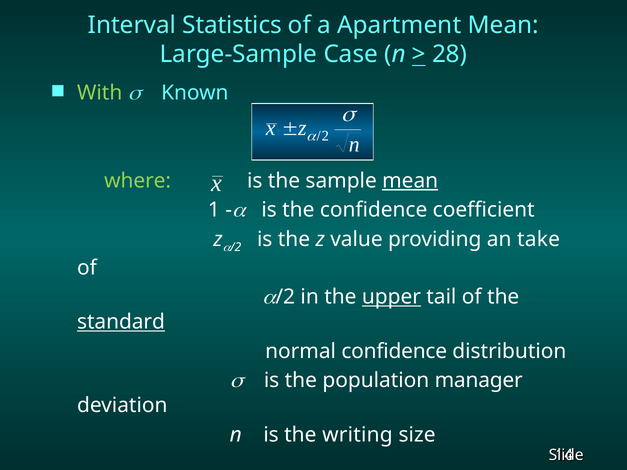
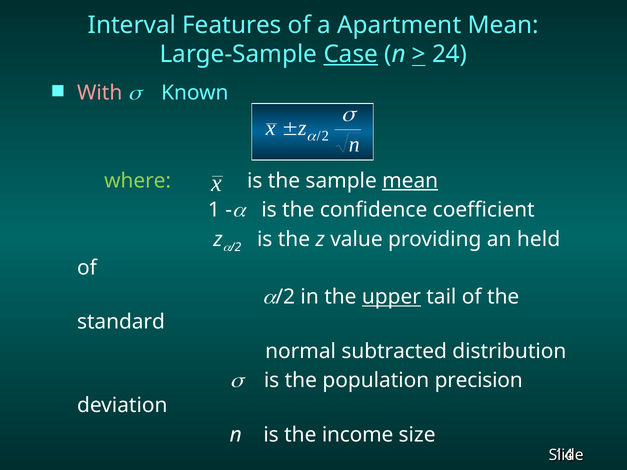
Statistics: Statistics -> Features (232, 25)
Case underline: none -> present (351, 54)
28: 28 -> 24 (450, 54)
With colour: light green -> pink (100, 93)
take: take -> held (539, 239)
standard underline: present -> none (121, 322)
normal confidence: confidence -> subtracted (394, 351)
manager: manager -> precision (479, 381)
writing: writing -> income (358, 435)
